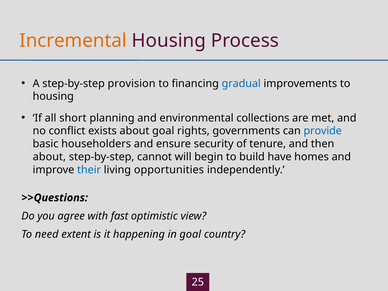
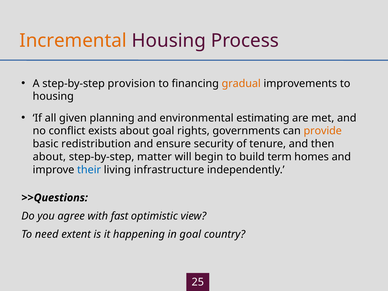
gradual colour: blue -> orange (241, 83)
short: short -> given (73, 118)
collections: collections -> estimating (263, 118)
provide colour: blue -> orange (323, 131)
householders: householders -> redistribution (96, 144)
cannot: cannot -> matter (154, 157)
have: have -> term (280, 157)
opportunities: opportunities -> infrastructure (169, 170)
